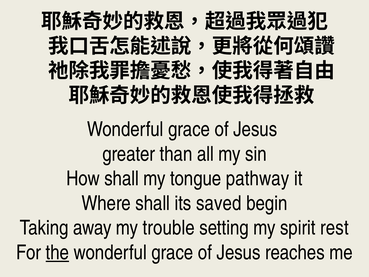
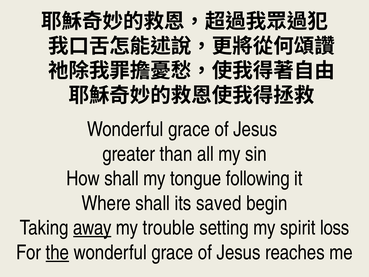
pathway: pathway -> following (258, 179)
away underline: none -> present (92, 228)
rest: rest -> loss (335, 228)
